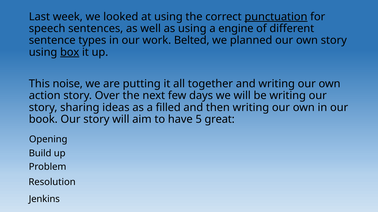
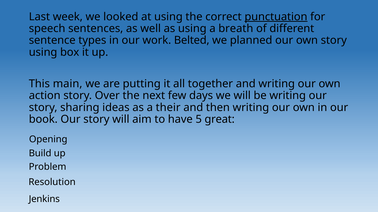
engine: engine -> breath (236, 29)
box underline: present -> none (70, 52)
noise: noise -> main (68, 84)
filled: filled -> their (168, 108)
